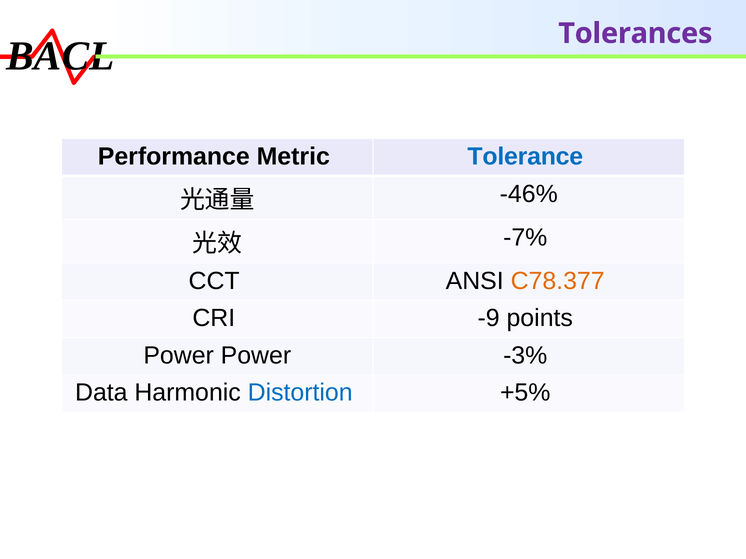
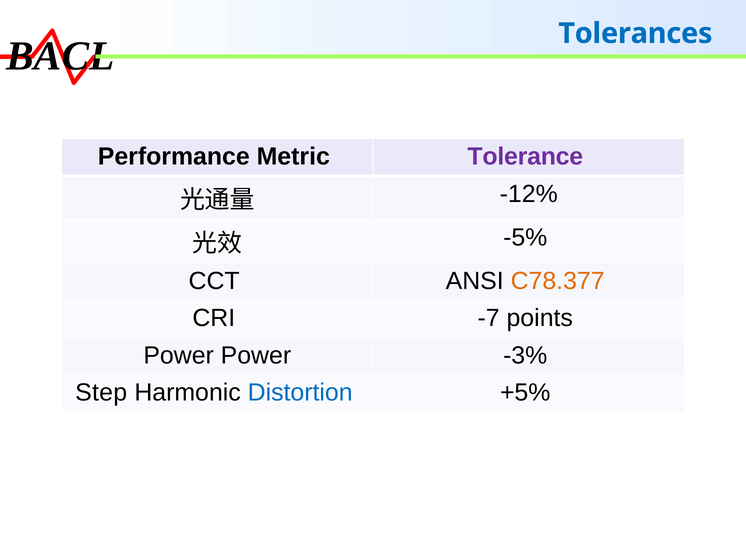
Tolerances colour: purple -> blue (635, 33)
Tolerance colour: blue -> purple (525, 157)
-46%: -46% -> -12% (529, 194)
-7%: -7% -> -5% (525, 238)
-9: -9 -> -7 (489, 318)
Data: Data -> Step (101, 393)
